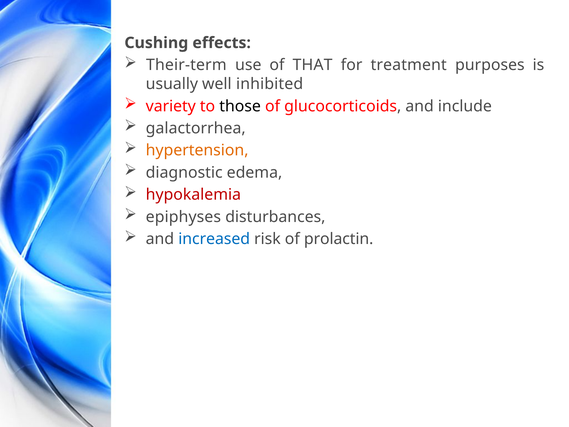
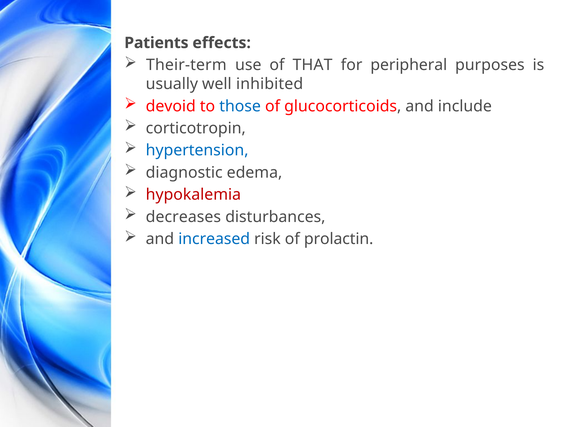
Cushing: Cushing -> Patients (156, 43)
treatment: treatment -> peripheral (409, 65)
variety: variety -> devoid (171, 106)
those colour: black -> blue (240, 106)
galactorrhea: galactorrhea -> corticotropin (196, 128)
hypertension colour: orange -> blue (197, 150)
epiphyses: epiphyses -> decreases (183, 217)
